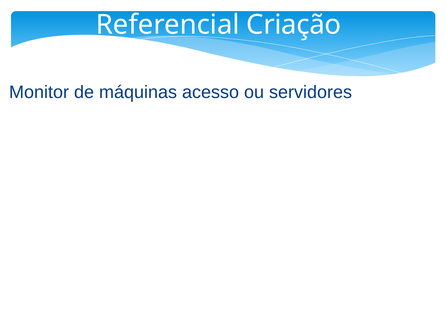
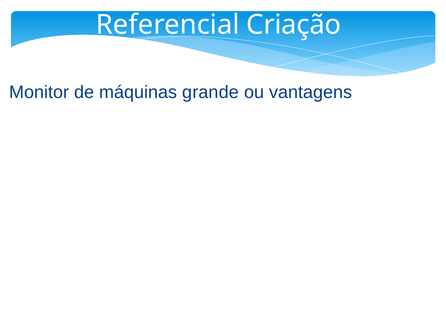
acesso: acesso -> grande (211, 93)
servidores: servidores -> vantagens (311, 93)
